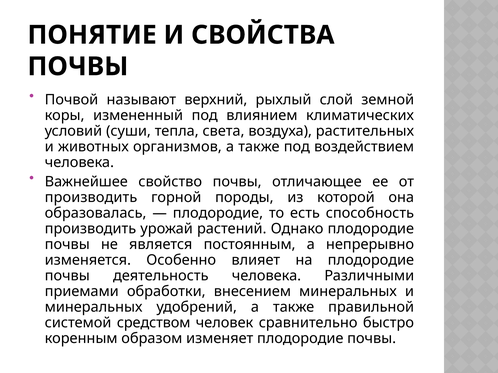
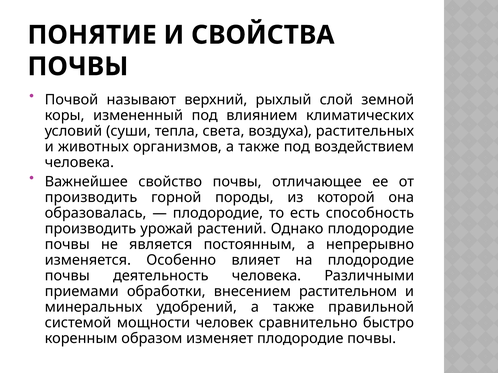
внесением минеральных: минеральных -> растительном (348, 292)
средством: средством -> мощности (154, 323)
